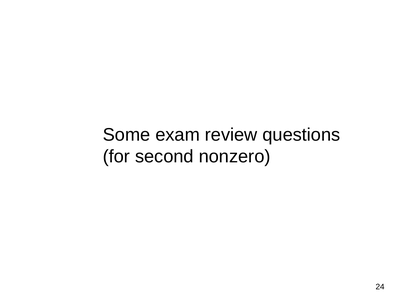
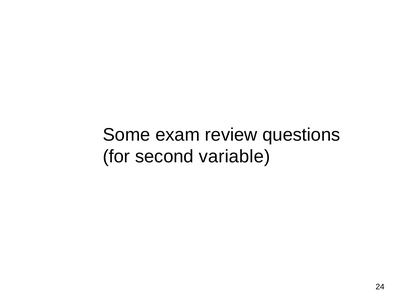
nonzero: nonzero -> variable (235, 156)
